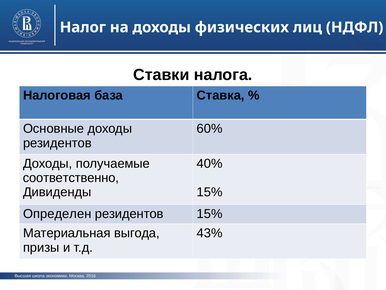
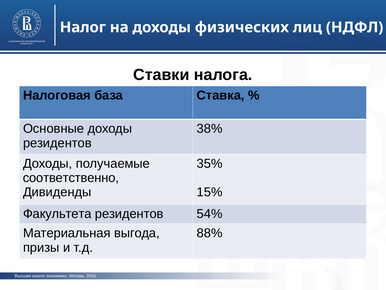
60%: 60% -> 38% (210, 128)
40%: 40% -> 35% (210, 163)
Определен: Определен -> Факультета (57, 213)
резидентов 15%: 15% -> 54% (210, 213)
43%: 43% -> 88% (210, 233)
